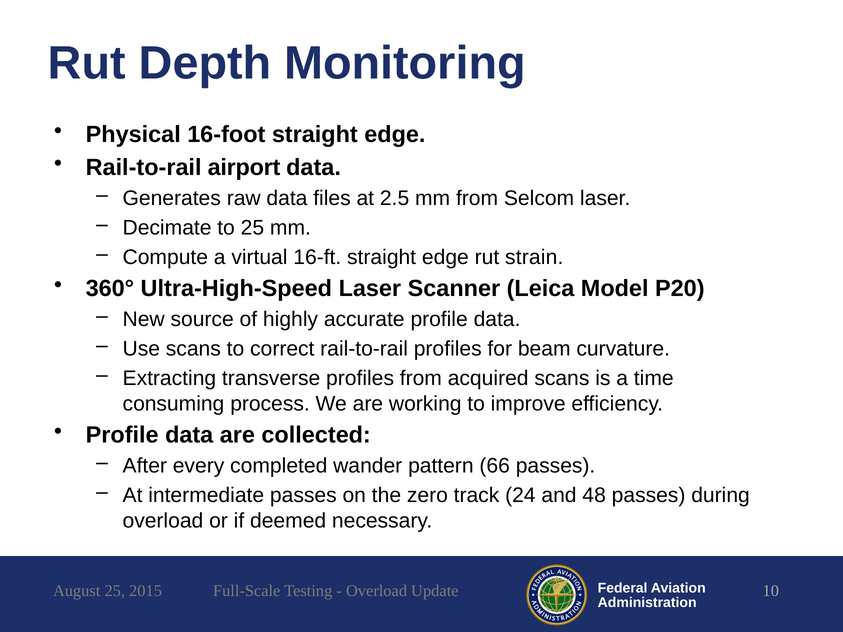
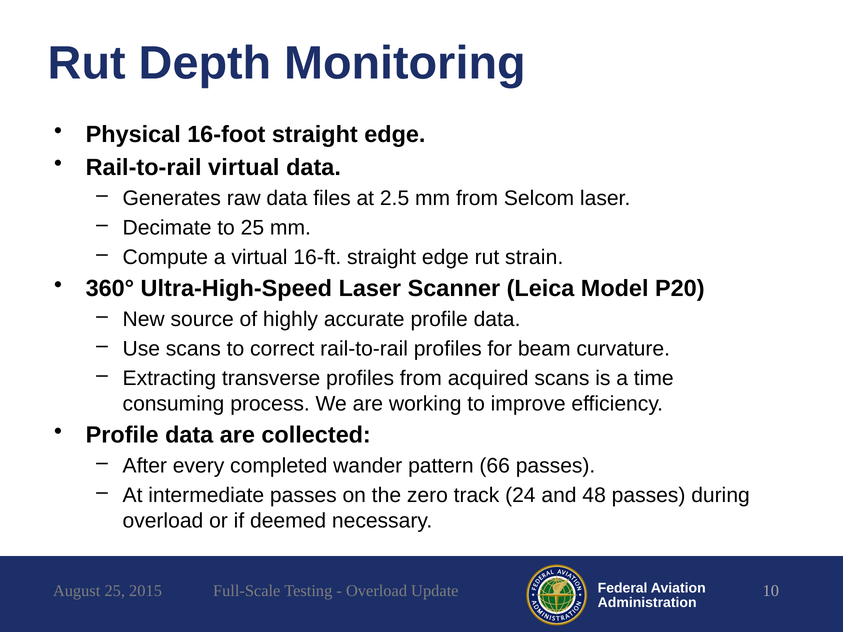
Rail-to-rail airport: airport -> virtual (244, 167)
